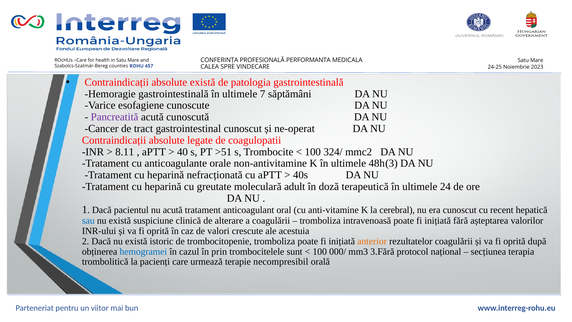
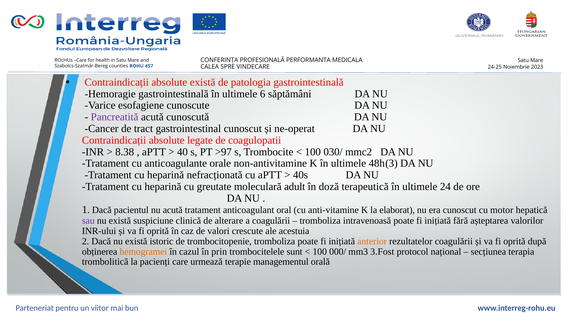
7: 7 -> 6 (263, 94)
8.11: 8.11 -> 8.38 (125, 152)
>51: >51 -> >97 (223, 152)
324/: 324/ -> 030/ (333, 152)
cerebral: cerebral -> elaborat (397, 210)
recent: recent -> motor (502, 210)
sau colour: blue -> purple (88, 221)
hemogramei colour: blue -> orange (143, 251)
3.Fără: 3.Fără -> 3.Fost (382, 251)
necompresibil: necompresibil -> managementul (281, 262)
